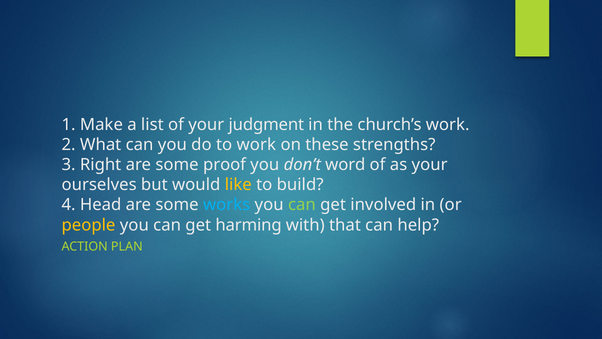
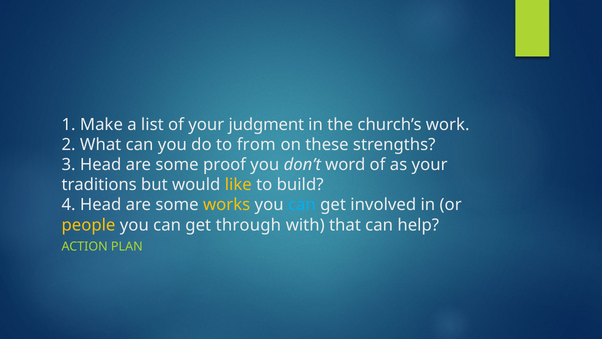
to work: work -> from (256, 144)
3 Right: Right -> Head (101, 165)
ourselves: ourselves -> traditions (99, 185)
works colour: light blue -> yellow (227, 205)
can colour: light green -> light blue (302, 205)
harming: harming -> through (248, 225)
